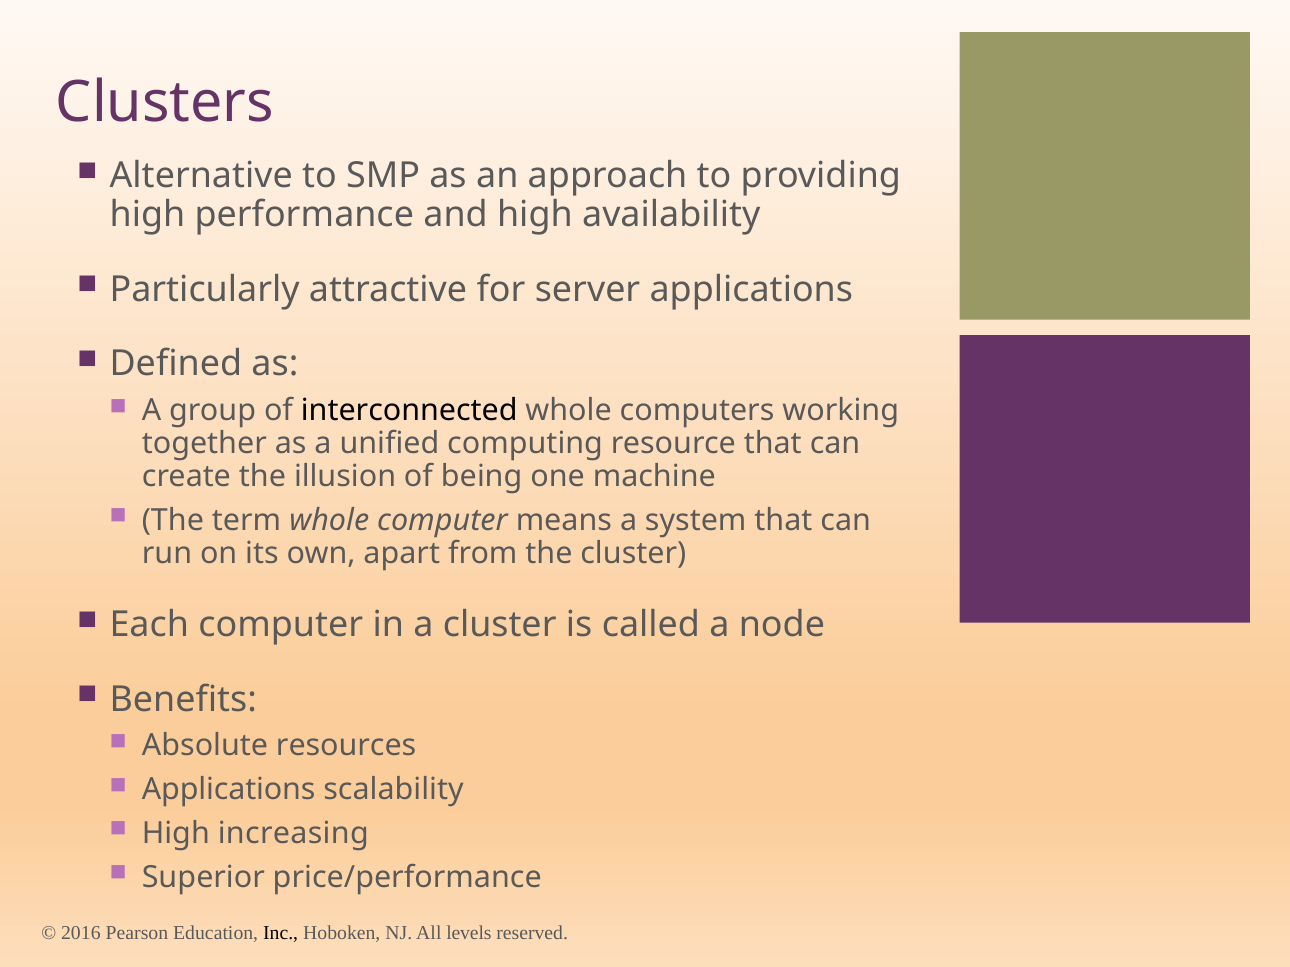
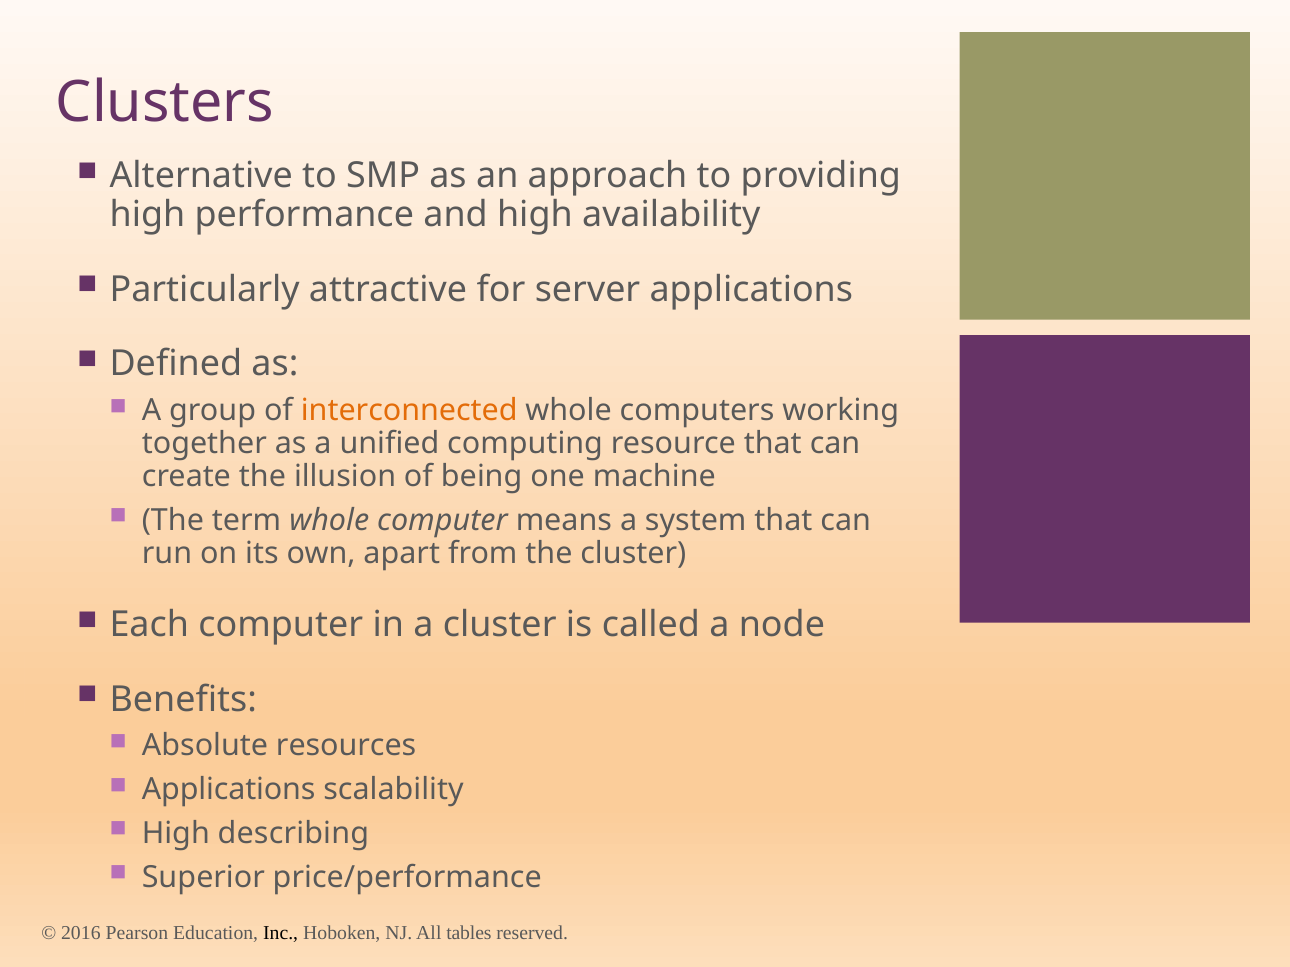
interconnected colour: black -> orange (409, 411)
increasing: increasing -> describing (293, 834)
levels: levels -> tables (469, 933)
